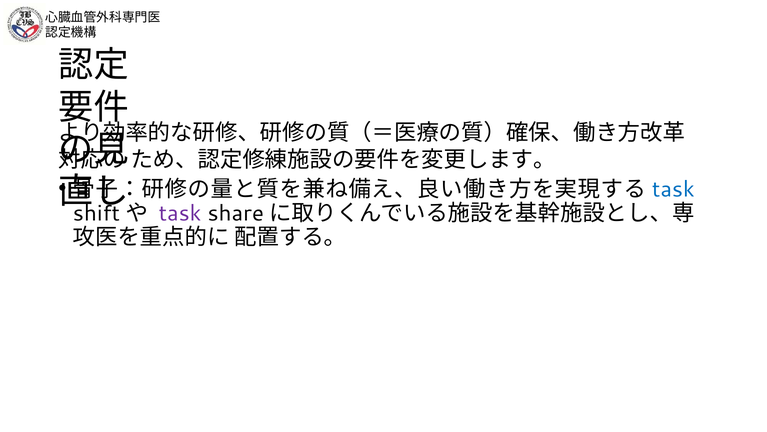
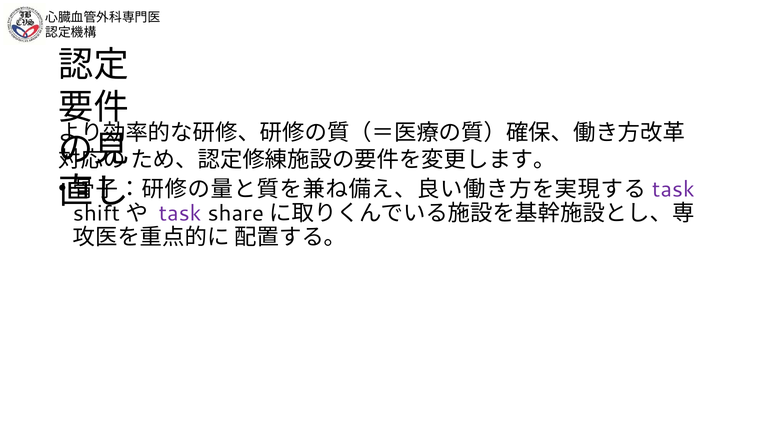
task colour: blue -> purple (673, 189)
